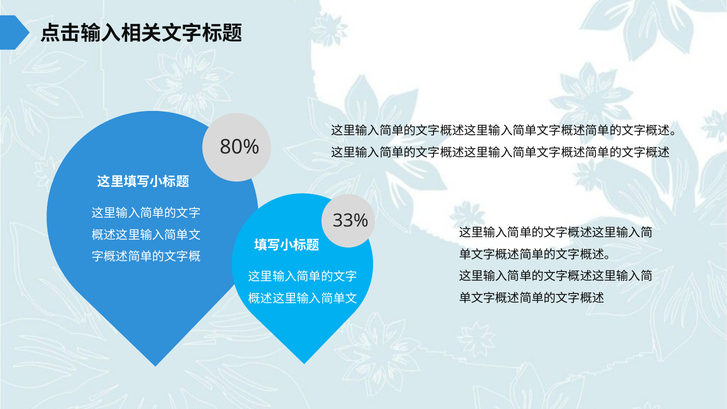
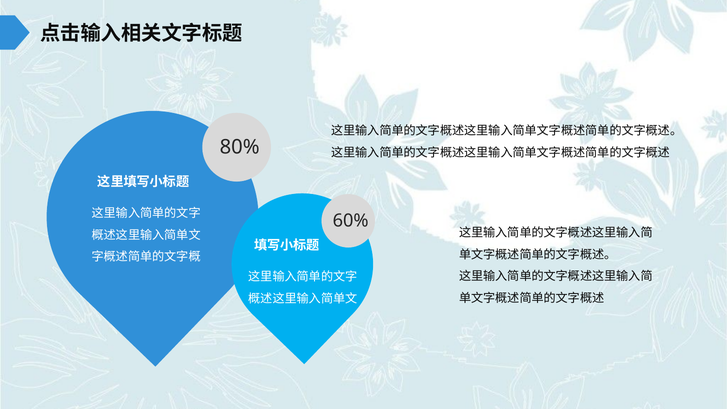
33%: 33% -> 60% (351, 221)
